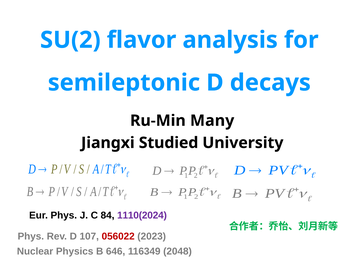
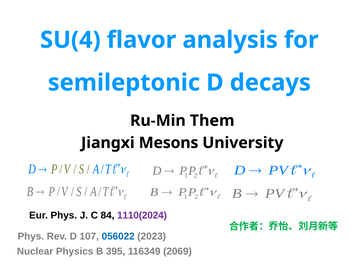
SU(2: SU(2 -> SU(4 (70, 40)
Many: Many -> Them (212, 121)
Studied: Studied -> Mesons (169, 143)
056022 colour: red -> blue (118, 236)
646: 646 -> 395 (116, 251)
2048: 2048 -> 2069 (177, 251)
